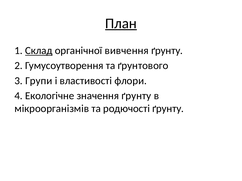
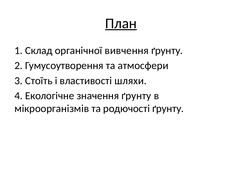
Склад underline: present -> none (39, 51)
ґрунтового: ґрунтового -> атмосфери (143, 66)
Групи: Групи -> Стоїть (39, 81)
флори: флори -> шляхи (131, 81)
